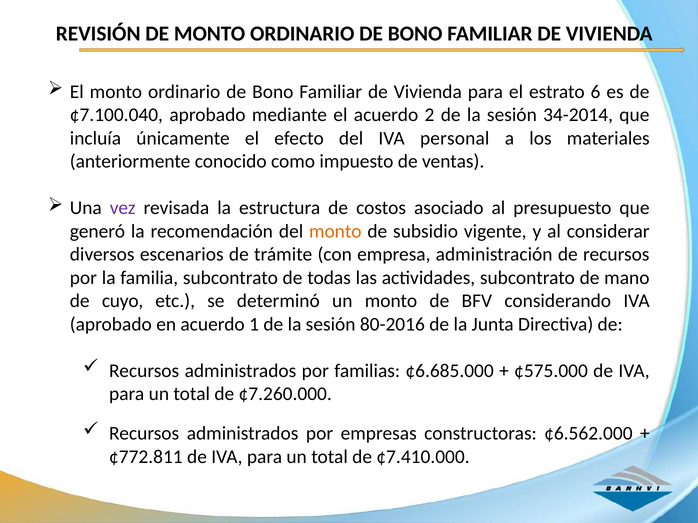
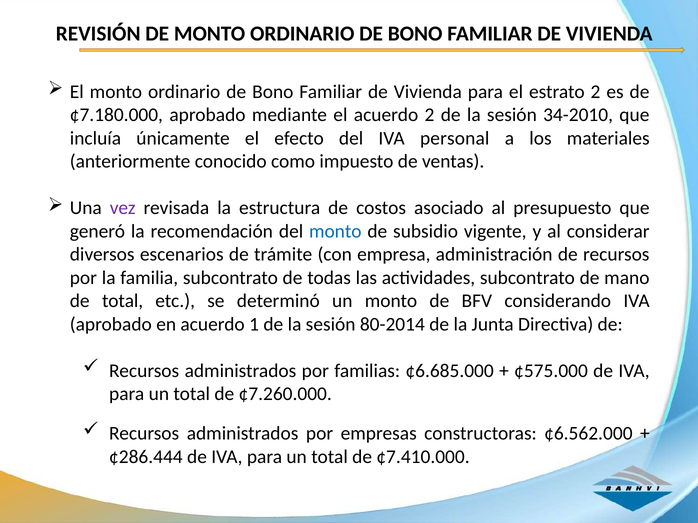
estrato 6: 6 -> 2 (596, 92)
¢7.100.040: ¢7.100.040 -> ¢7.180.000 (116, 115)
34-2014: 34-2014 -> 34-2010 (578, 115)
monto colour: orange -> blue (335, 231)
de cuyo: cuyo -> total (123, 301)
80-2016: 80-2016 -> 80-2014 (392, 324)
¢772.811: ¢772.811 -> ¢286.444 (146, 457)
